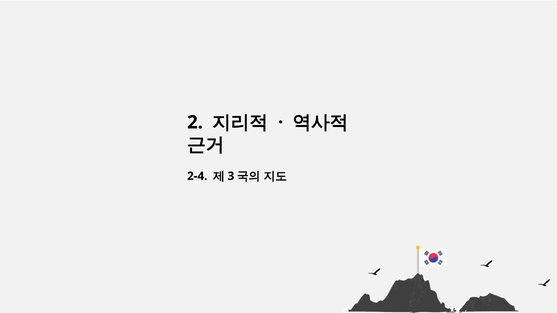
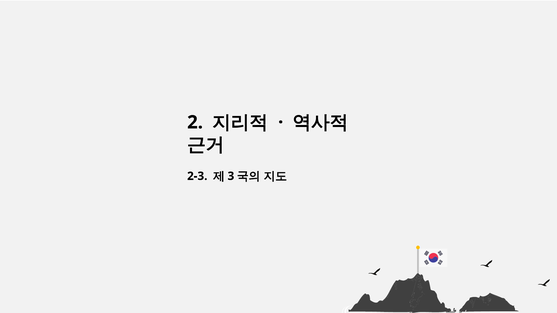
2-4: 2-4 -> 2-3 (197, 176)
